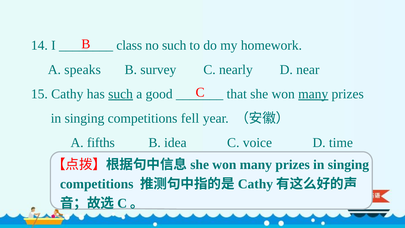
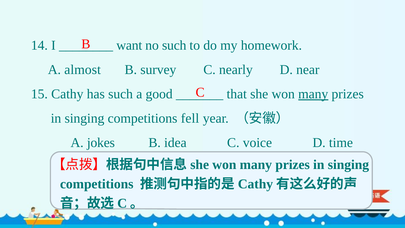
class: class -> want (129, 45)
speaks: speaks -> almost (83, 70)
such underline: present -> none (121, 94)
fifths: fifths -> jokes (101, 142)
